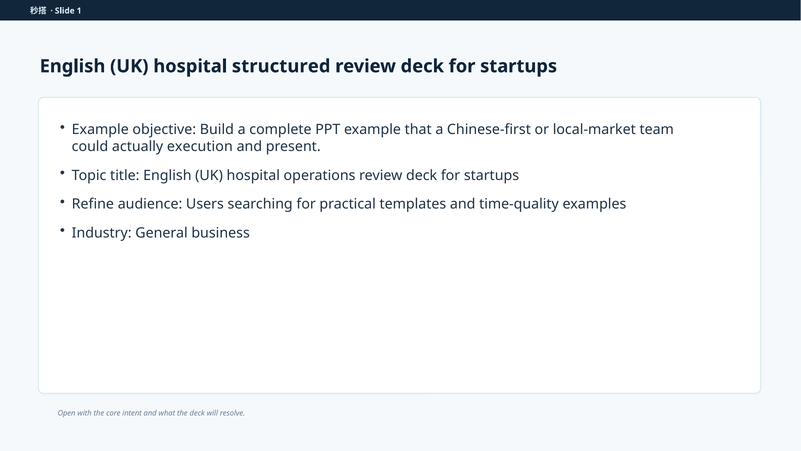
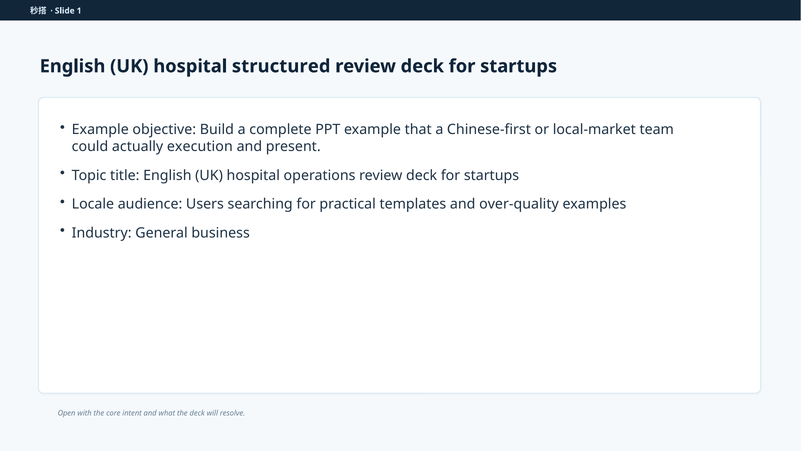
Refine: Refine -> Locale (93, 204)
time-quality: time-quality -> over-quality (519, 204)
